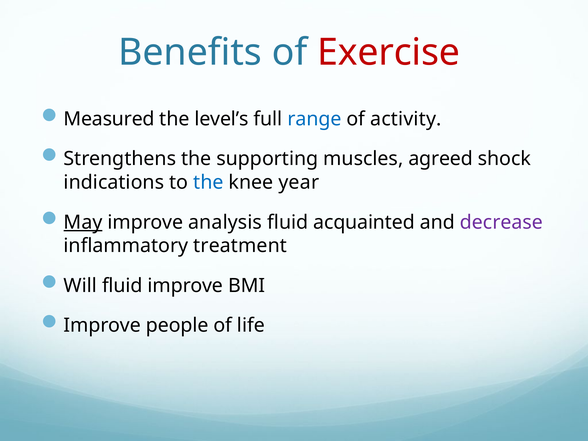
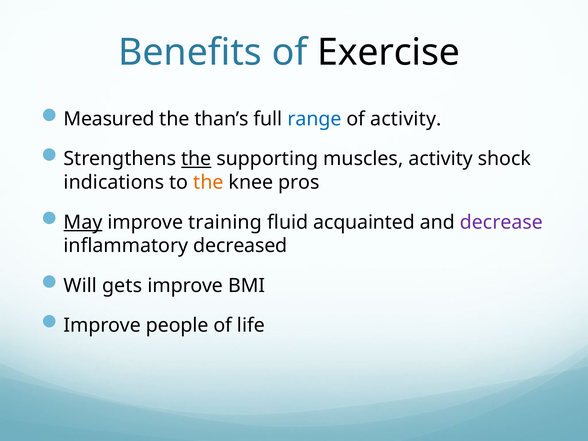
Exercise colour: red -> black (389, 52)
level’s: level’s -> than’s (222, 119)
the underline: none -> present (196, 159)
muscles agreed: agreed -> activity (441, 159)
the colour: blue -> orange (208, 182)
year: year -> pros (299, 182)
analysis: analysis -> training (225, 222)
treatment: treatment -> decreased (240, 246)
Will fluid: fluid -> gets (122, 286)
